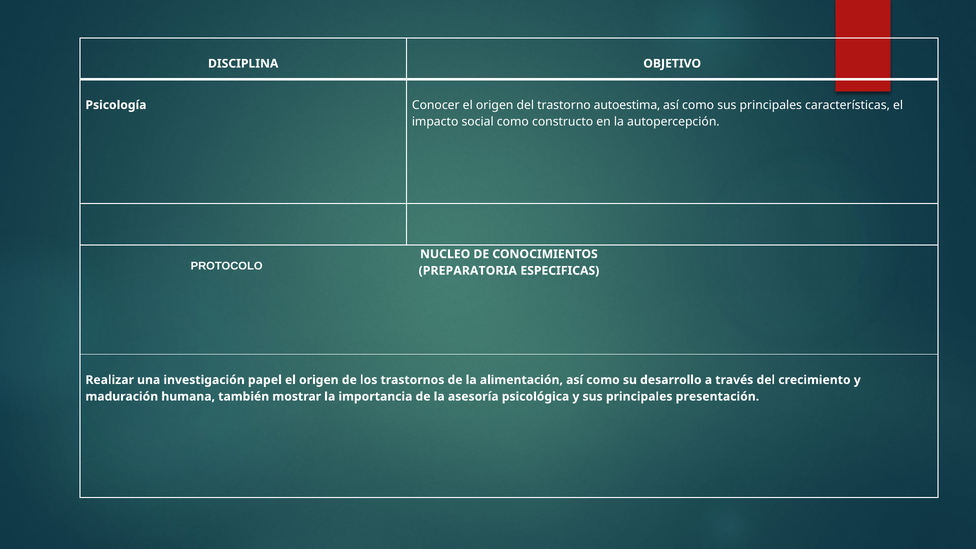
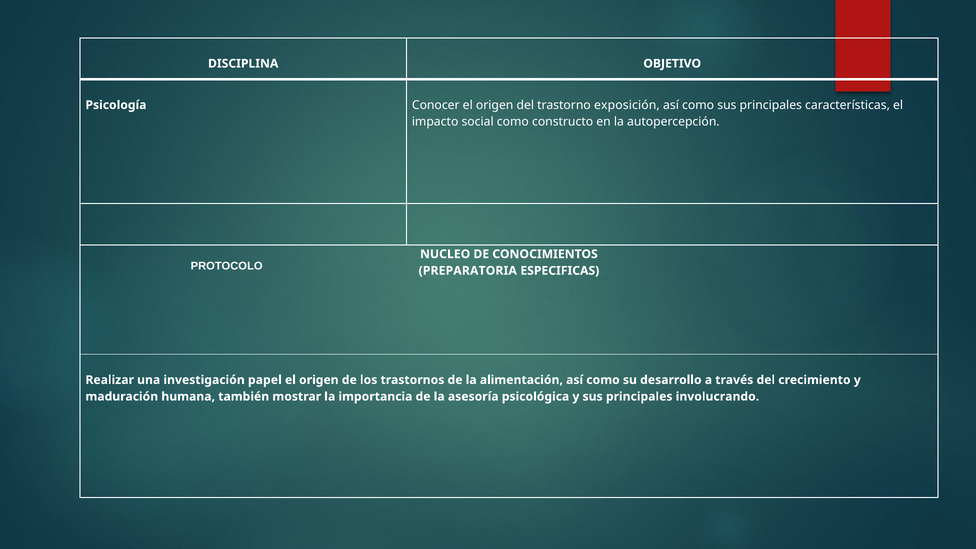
autoestima: autoestima -> exposición (627, 105)
presentación: presentación -> involucrando (717, 397)
